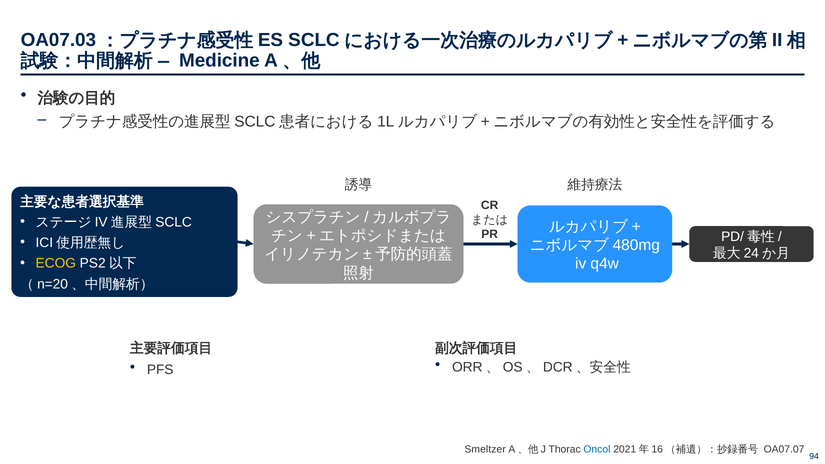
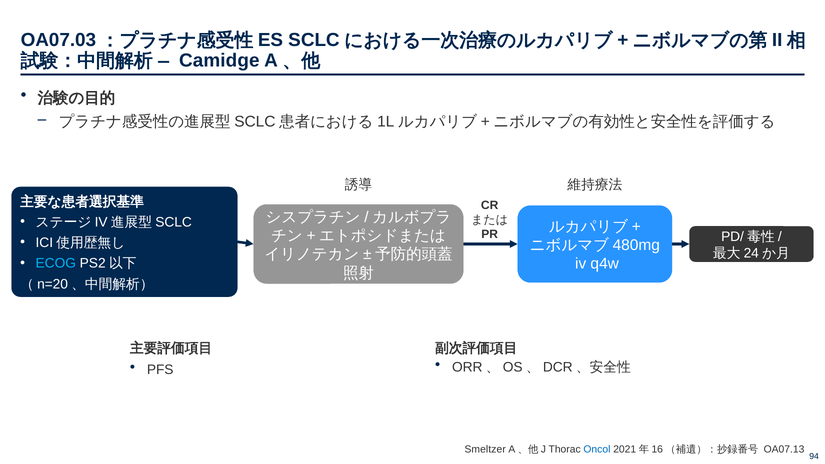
Medicine: Medicine -> Camidge (219, 61)
ECOG colour: yellow -> light blue (56, 263)
OA07.07: OA07.07 -> OA07.13 (784, 449)
